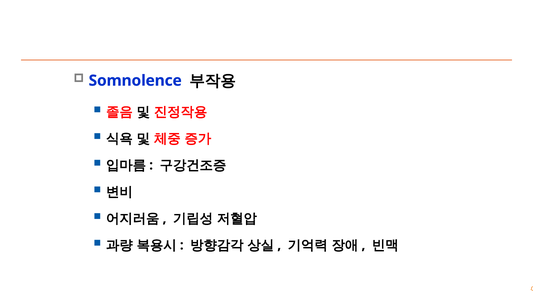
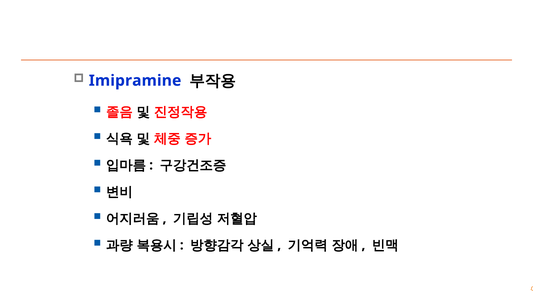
Somnolence: Somnolence -> Imipramine (135, 81)
